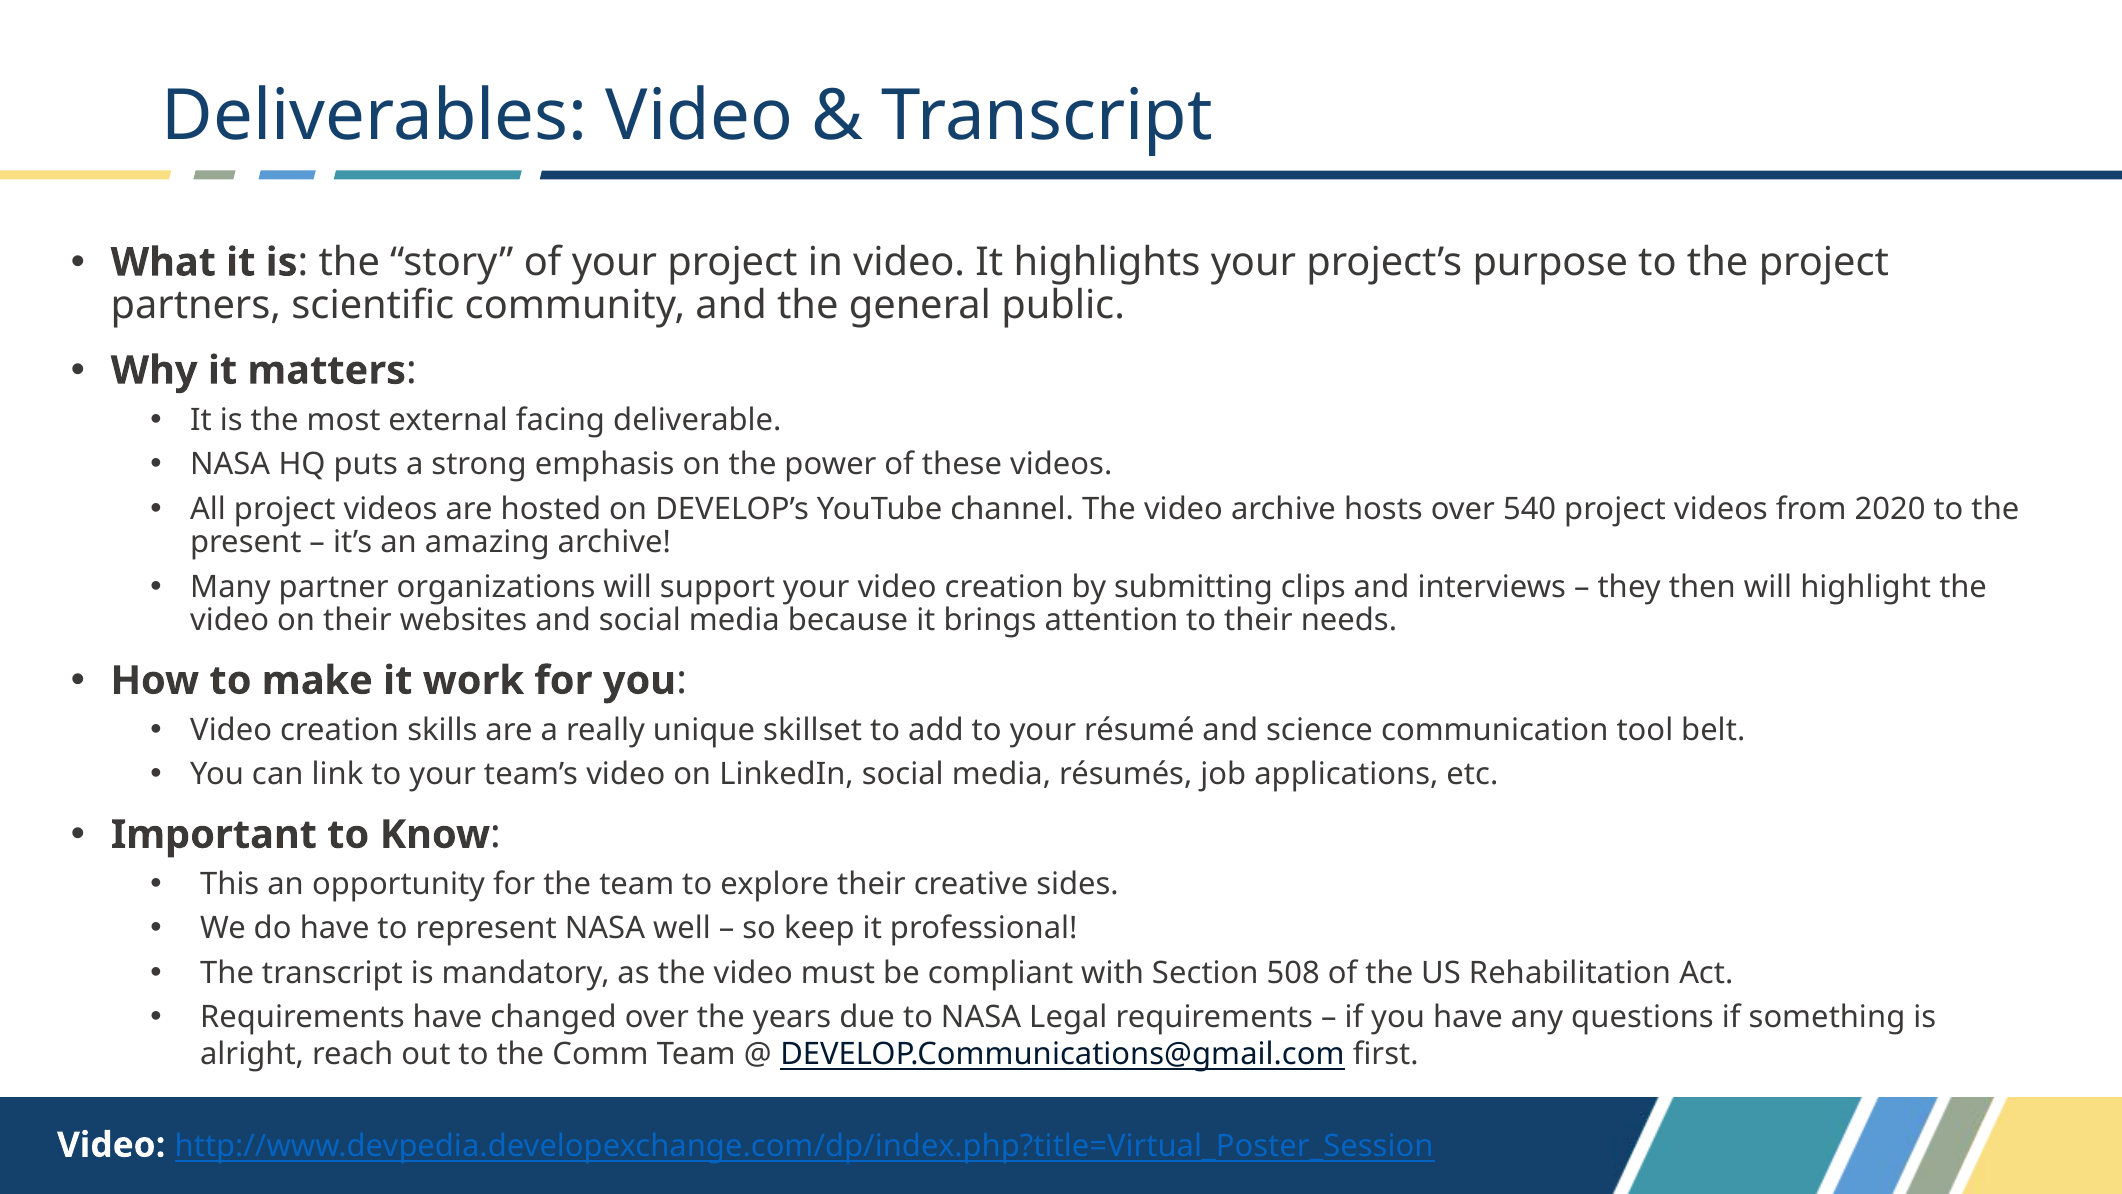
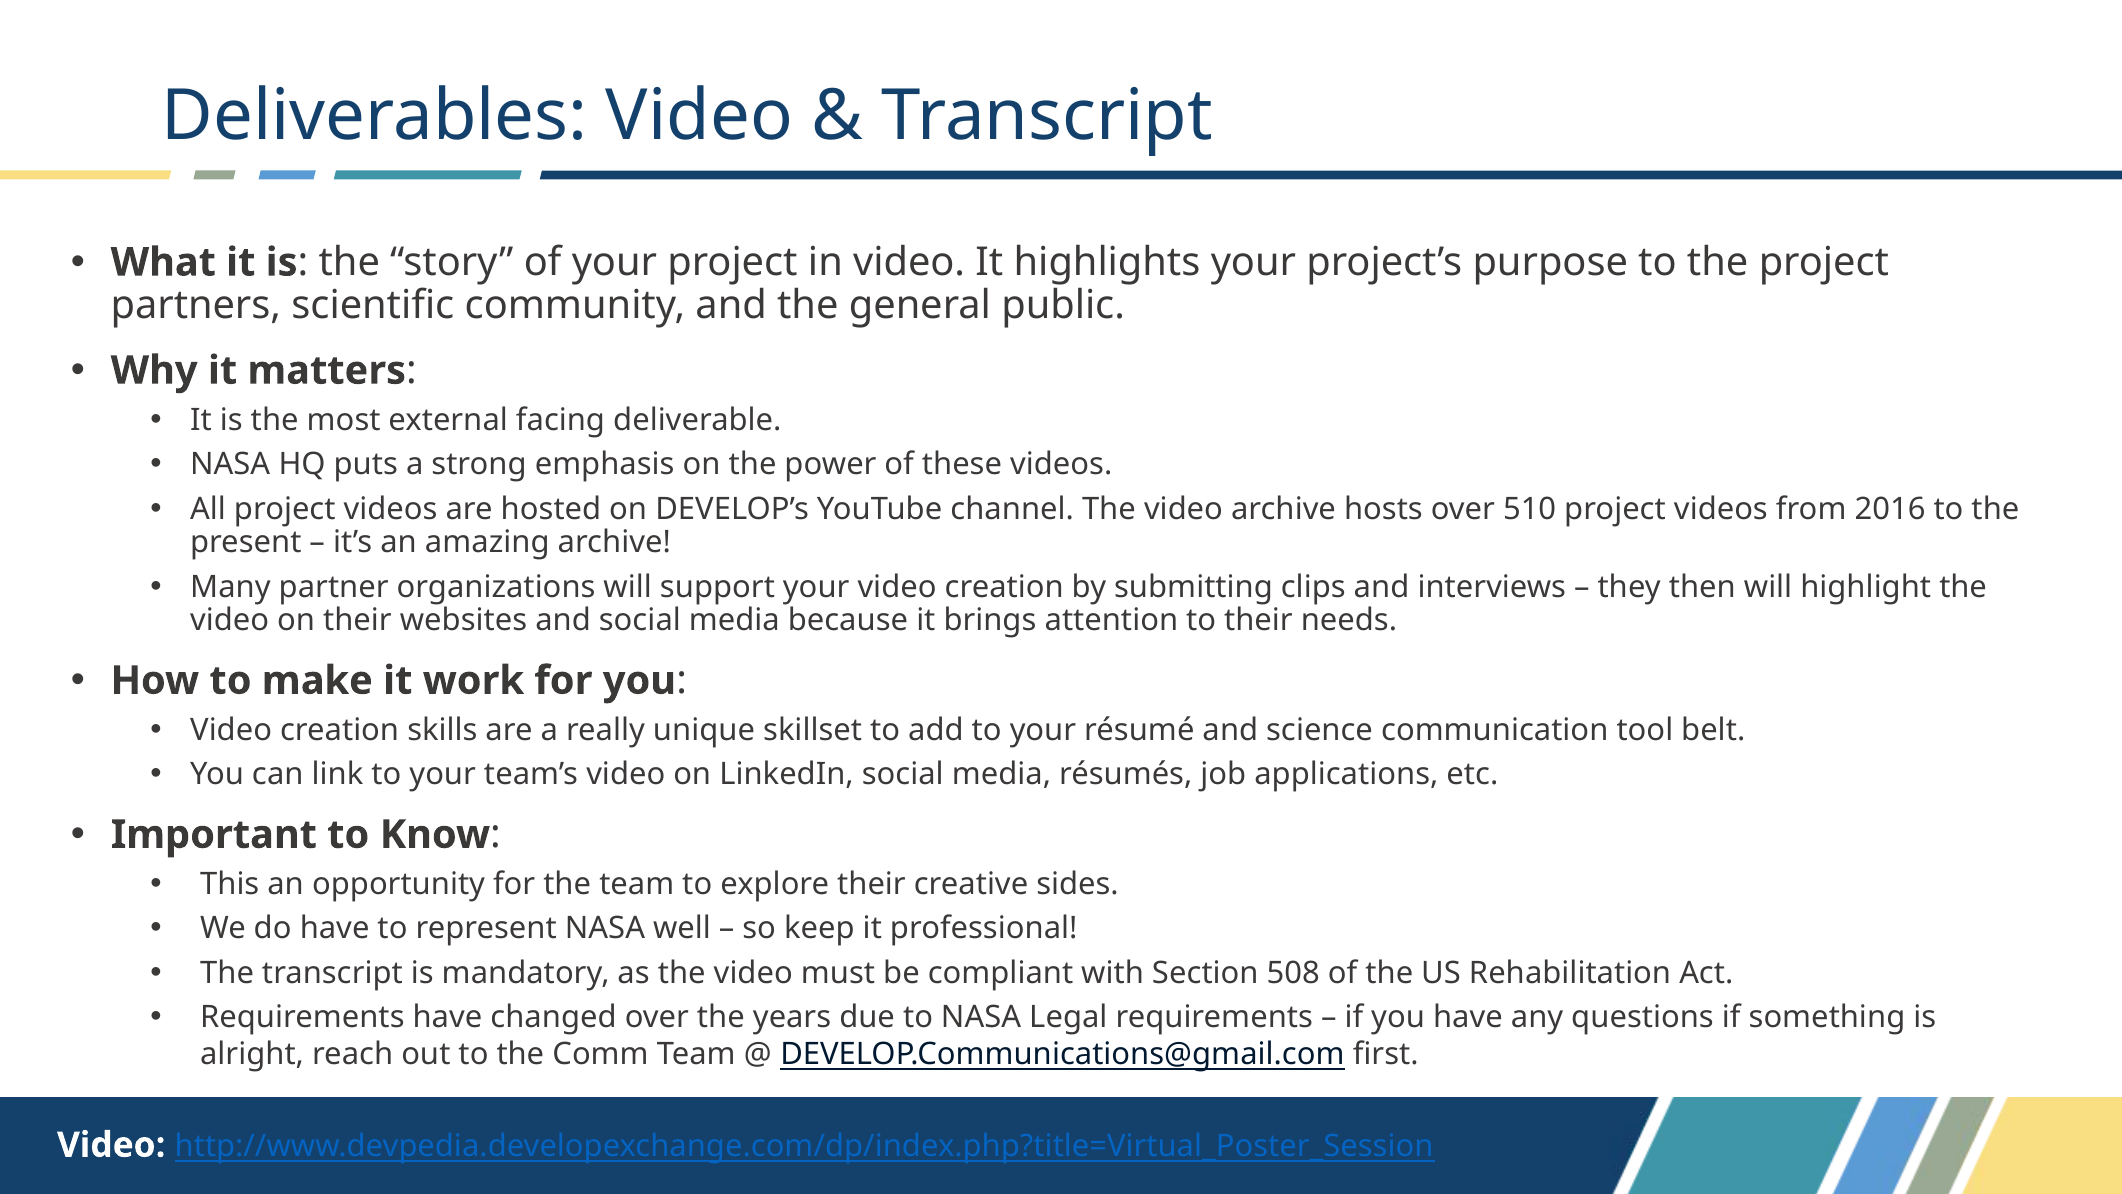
540: 540 -> 510 (1530, 509)
2020: 2020 -> 2016 (1890, 509)
